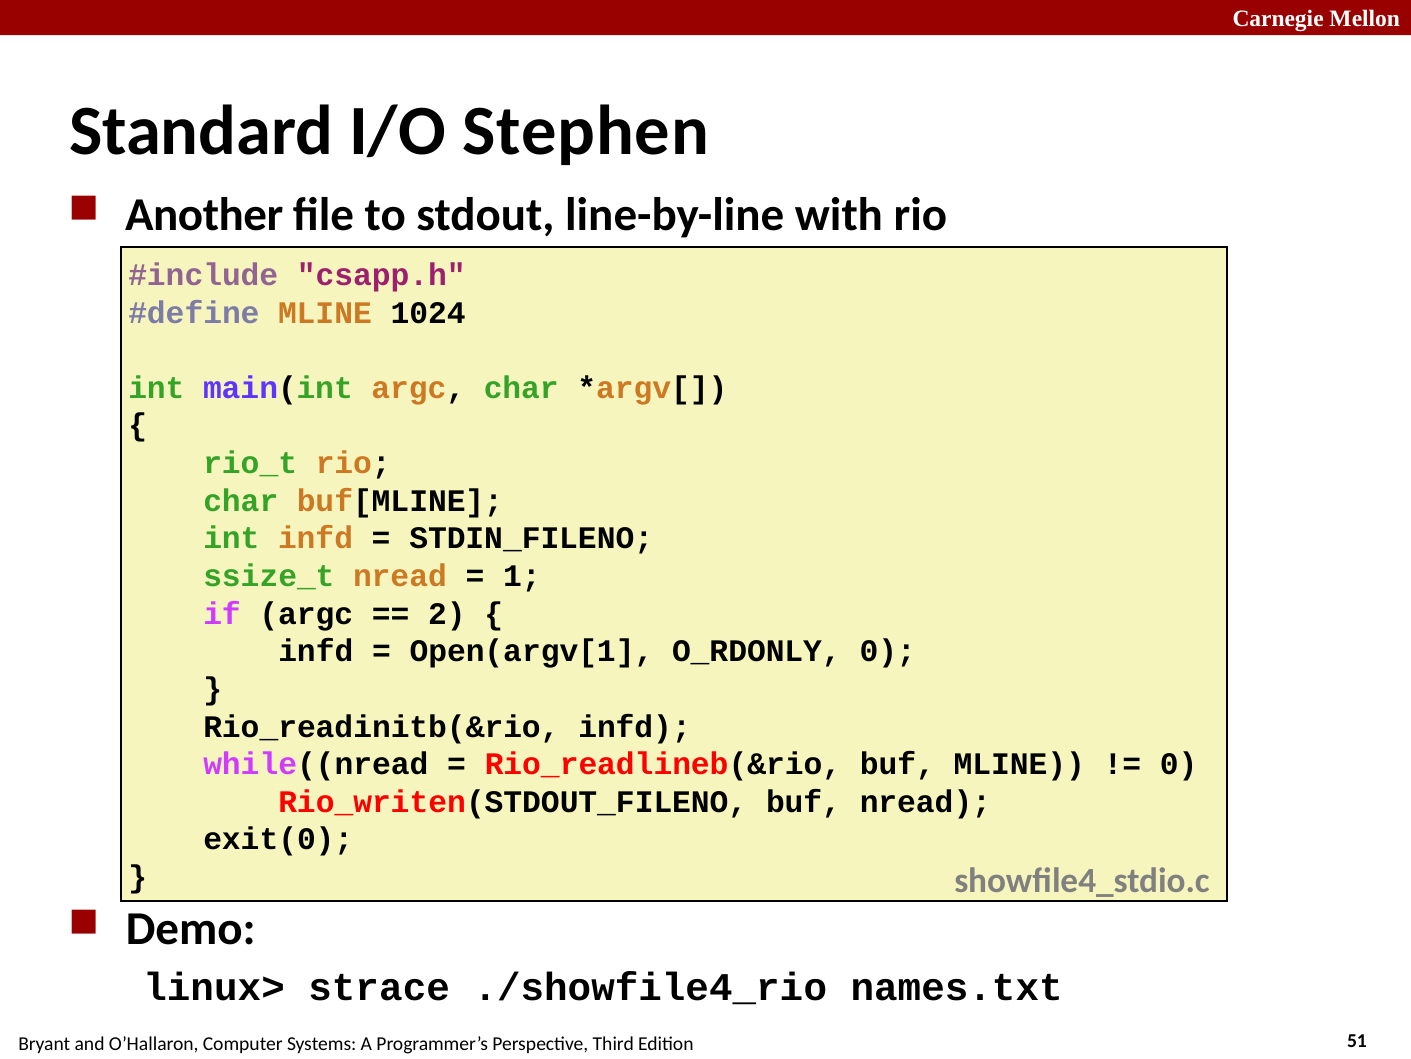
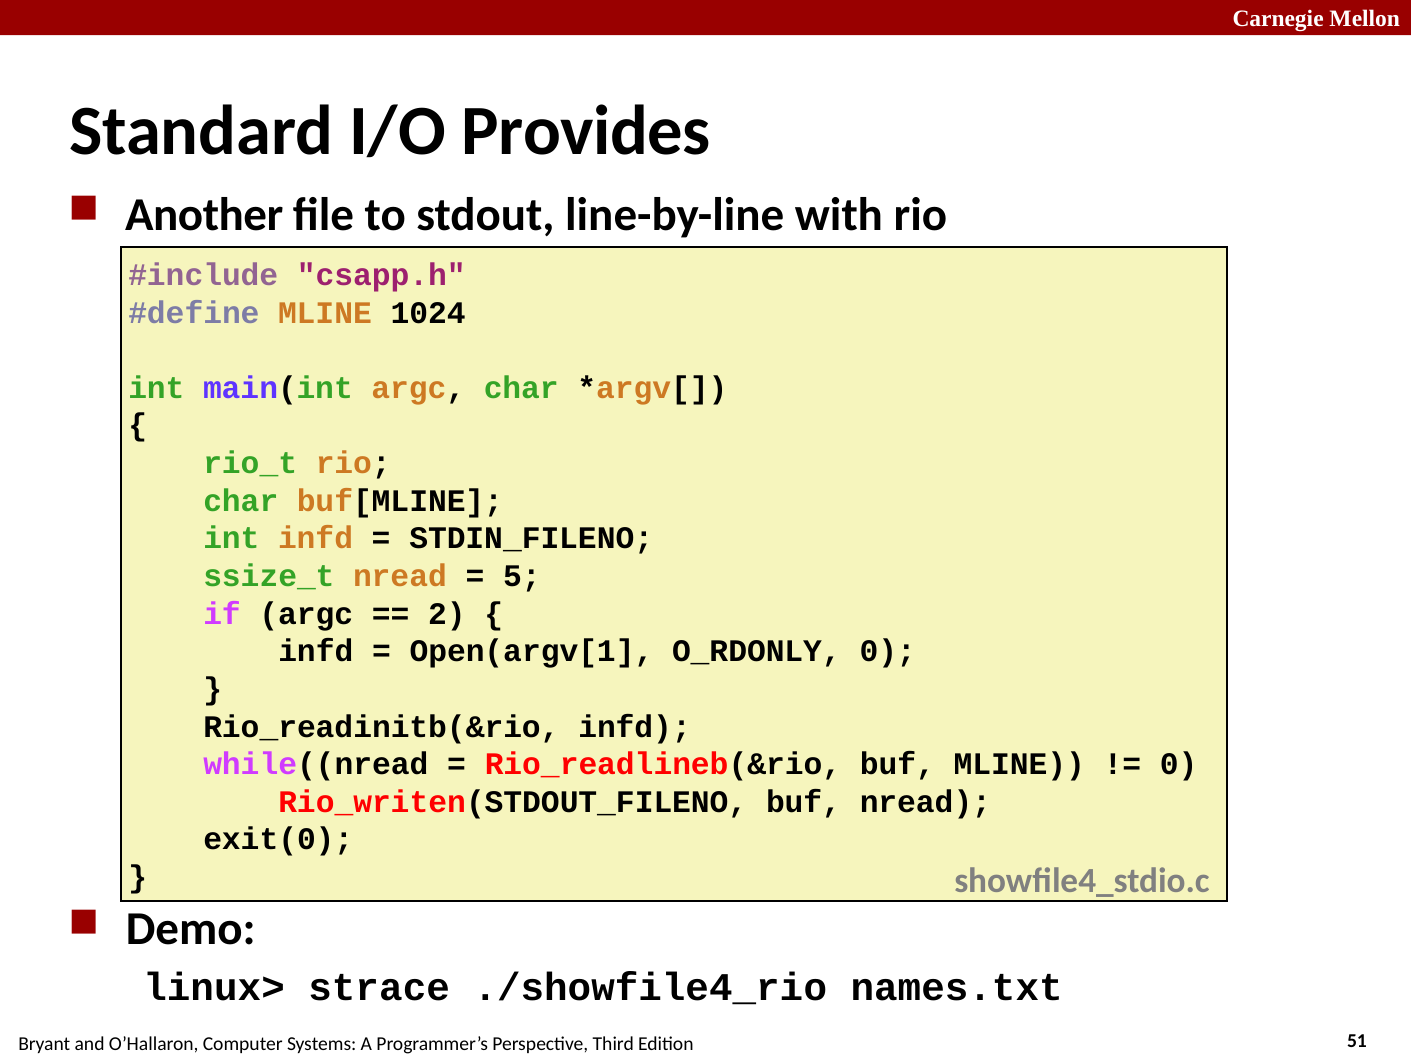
Stephen: Stephen -> Provides (586, 131)
1: 1 -> 5 (522, 576)
